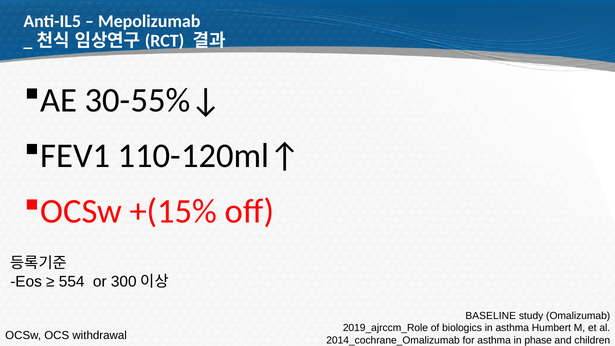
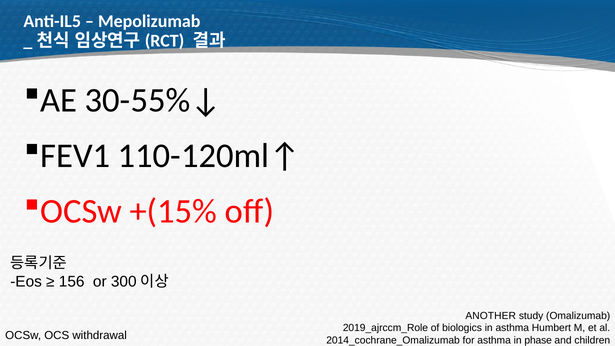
554: 554 -> 156 (72, 282)
BASELINE: BASELINE -> ANOTHER (491, 316)
